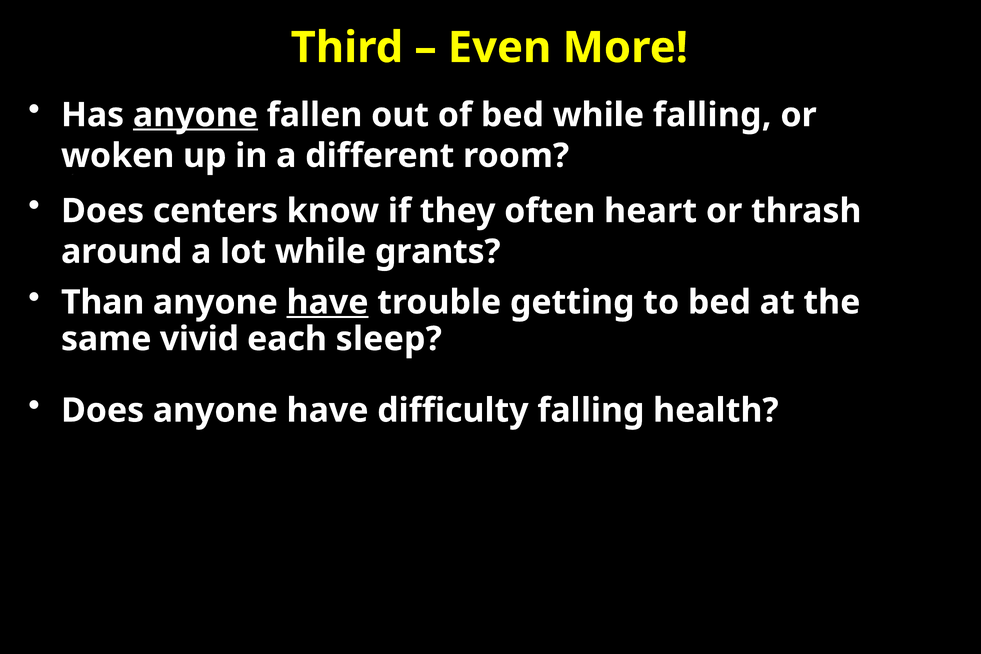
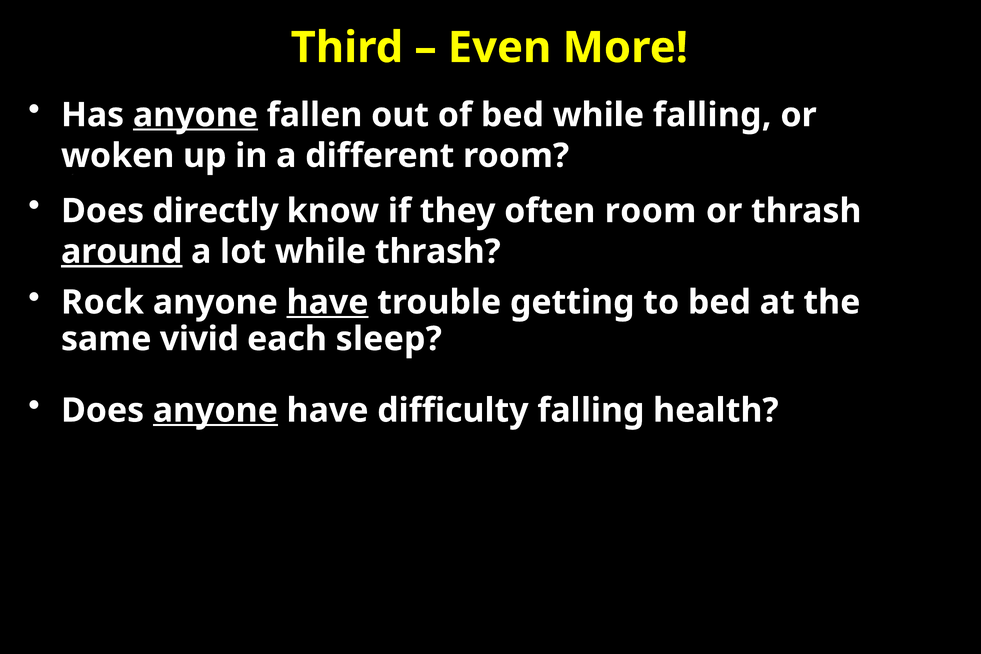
centers: centers -> directly (216, 211)
often heart: heart -> room (650, 211)
around underline: none -> present (122, 252)
while grants: grants -> thrash (438, 252)
Than: Than -> Rock (102, 302)
anyone underline: none -> present (215, 410)
